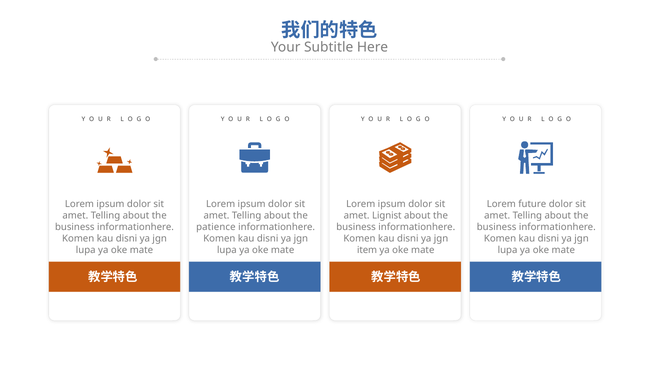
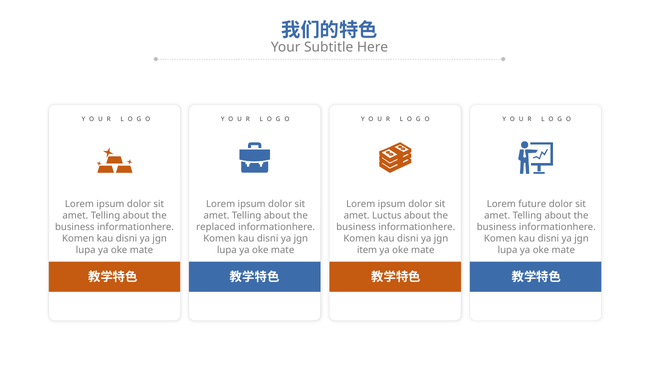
Lignist: Lignist -> Luctus (387, 215)
patience: patience -> replaced (216, 227)
